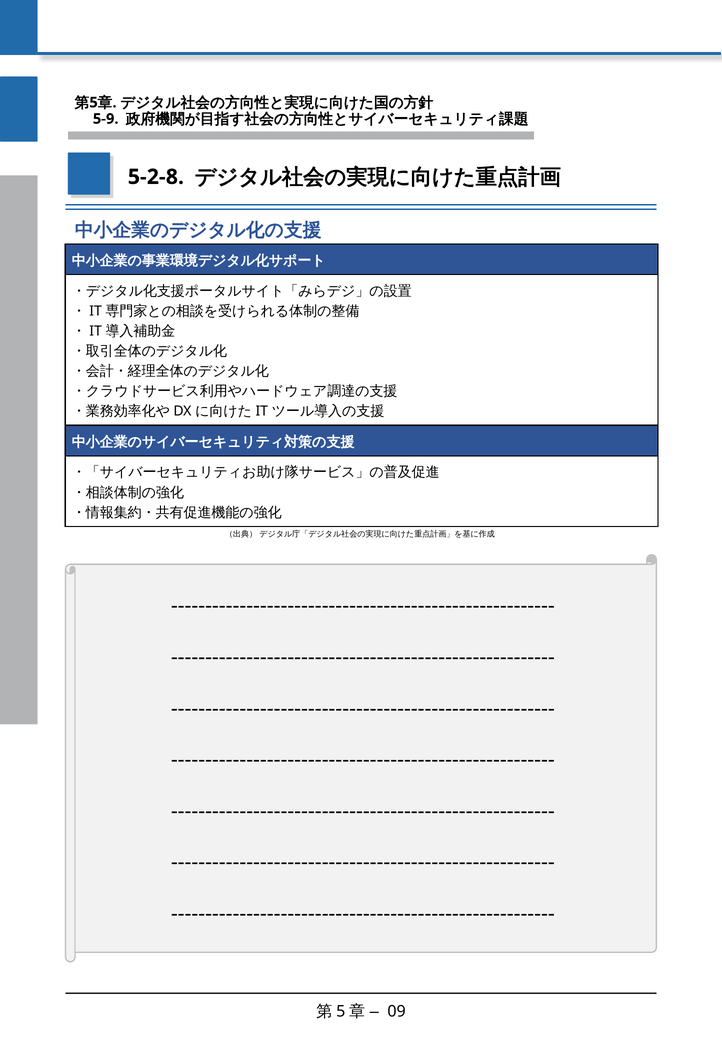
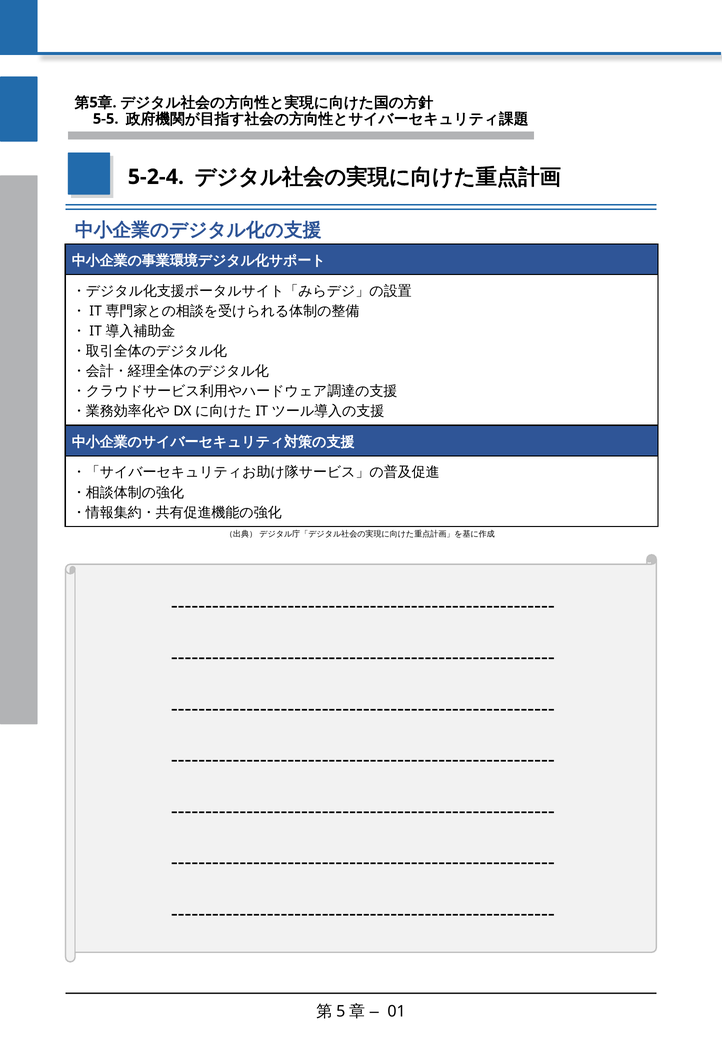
5-9: 5-9 -> 5-5 (106, 119)
5-2-8: 5-2-8 -> 5-2-4 (156, 177)
09: 09 -> 01 (397, 1013)
